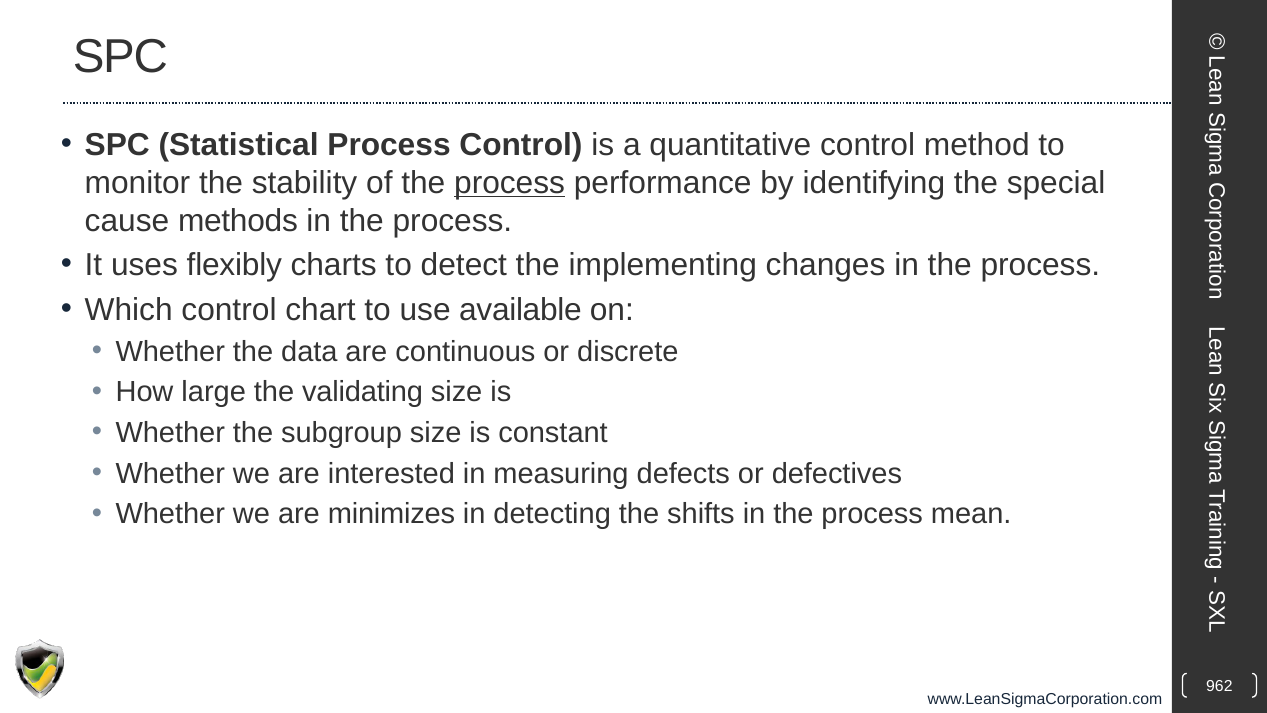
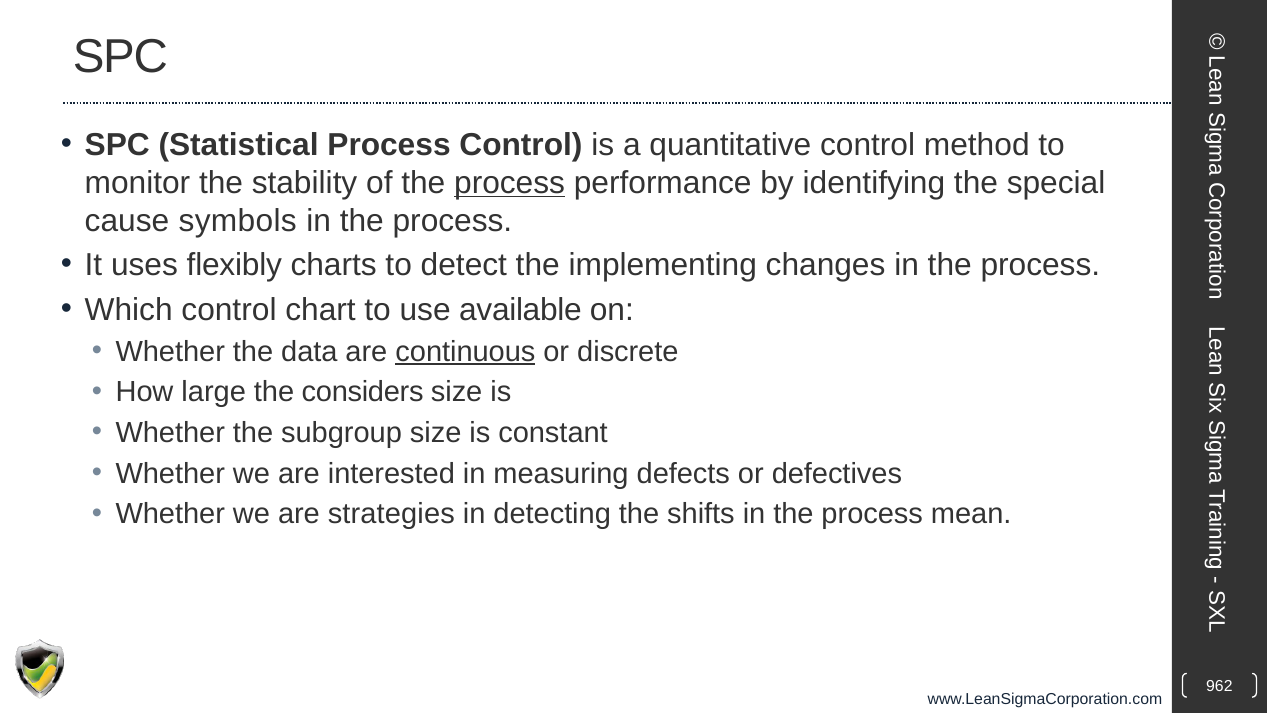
methods: methods -> symbols (238, 221)
continuous underline: none -> present (465, 351)
validating: validating -> considers (363, 392)
minimizes: minimizes -> strategies (391, 514)
